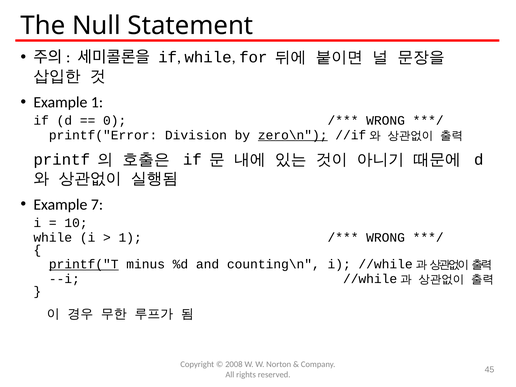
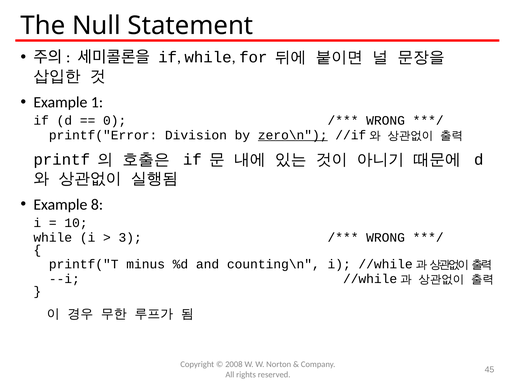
7: 7 -> 8 (97, 205)
1: 1 -> 3 (130, 237)
printf("T underline: present -> none (84, 264)
